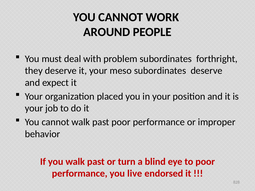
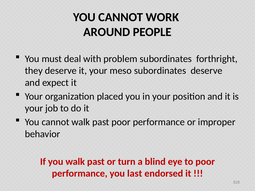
live: live -> last (135, 174)
